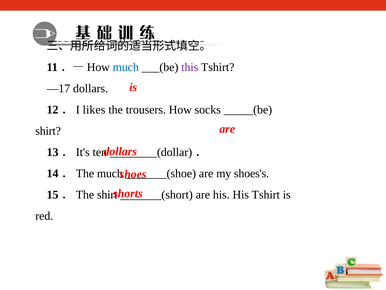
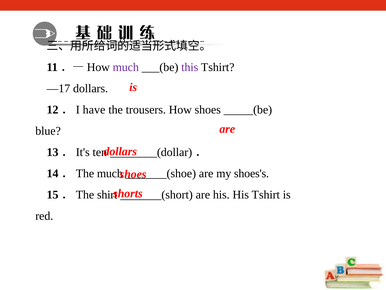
much colour: blue -> purple (126, 67)
likes: likes -> have (94, 109)
How socks: socks -> shoes (208, 109)
shirt: shirt -> blue (48, 131)
